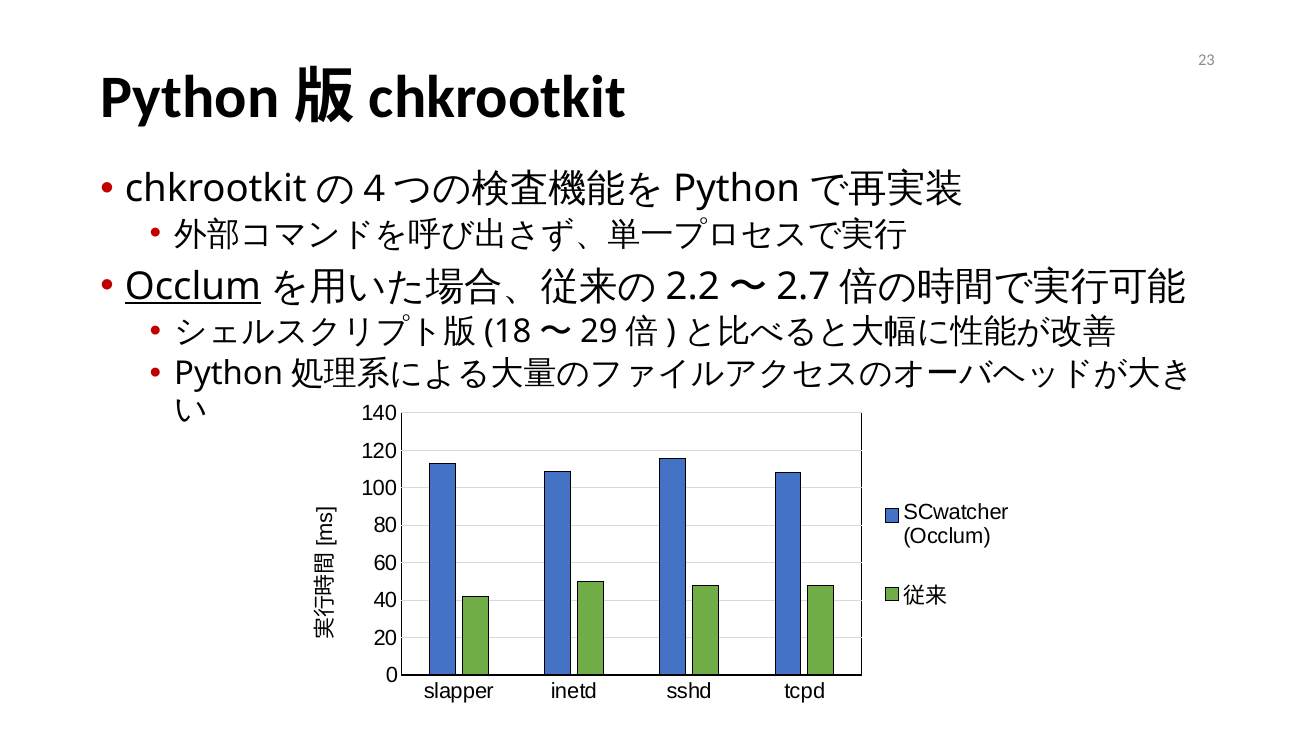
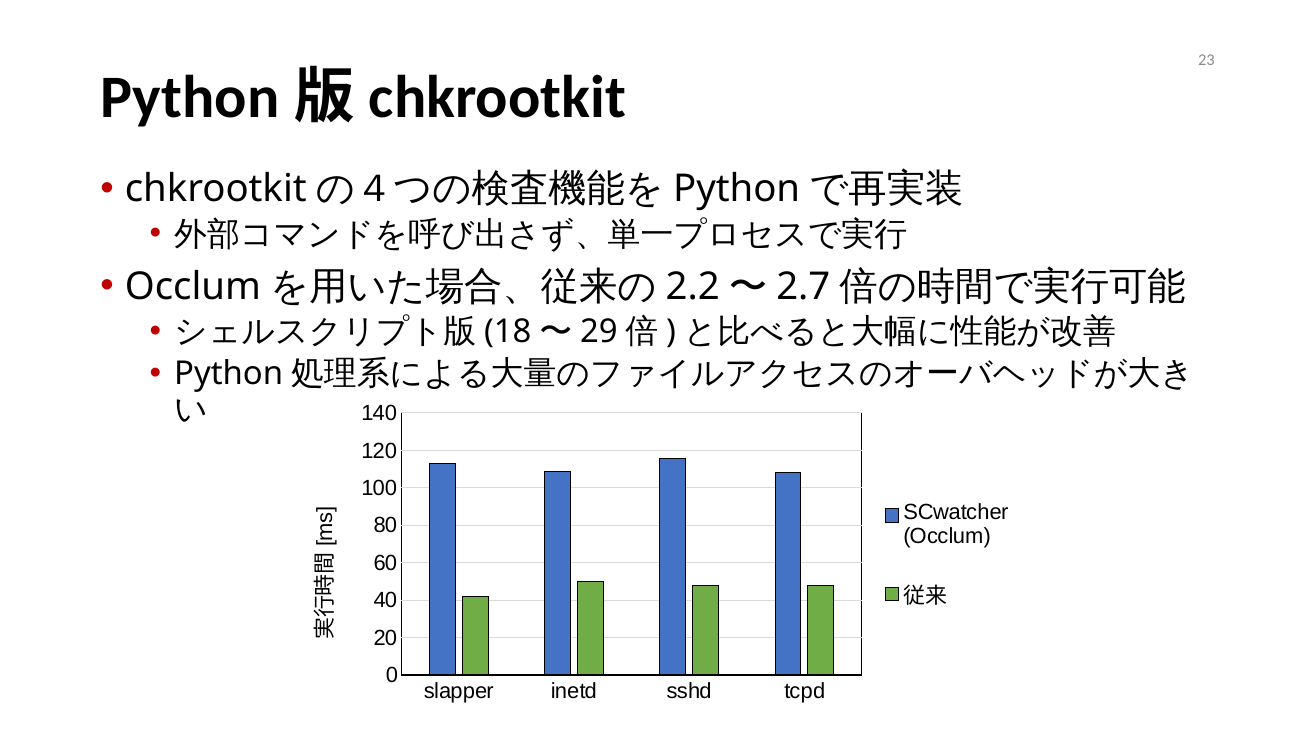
Occlum underline: present -> none (193, 286)
